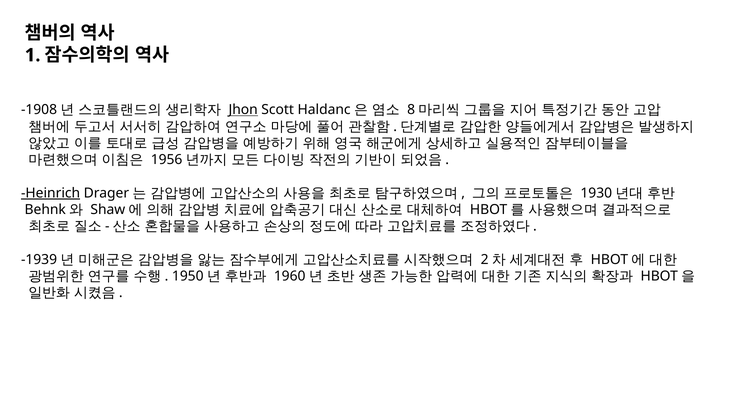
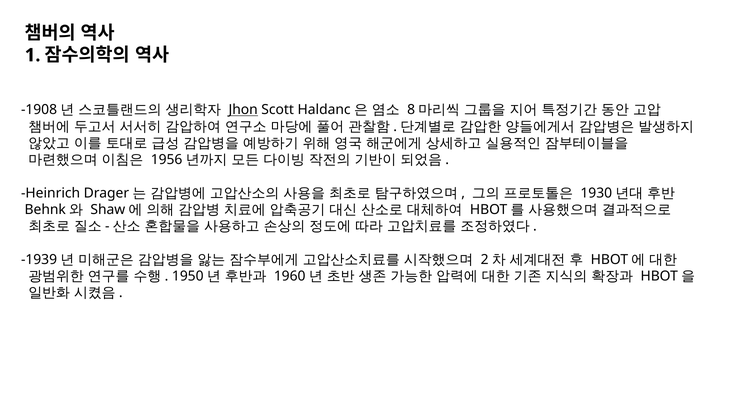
Heinrich underline: present -> none (51, 193)
